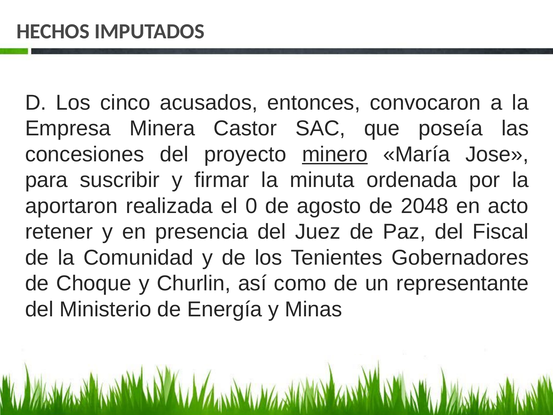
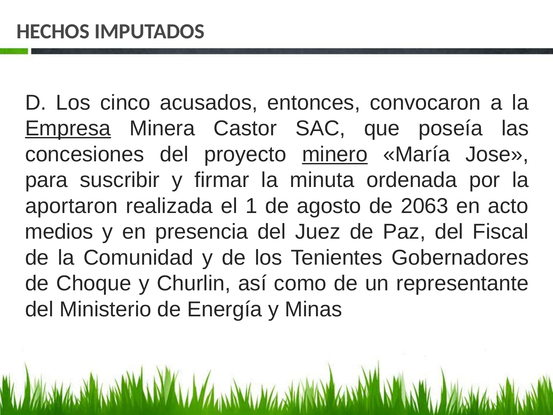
Empresa underline: none -> present (68, 128)
0: 0 -> 1 (251, 206)
2048: 2048 -> 2063 (425, 206)
retener: retener -> medios (59, 232)
